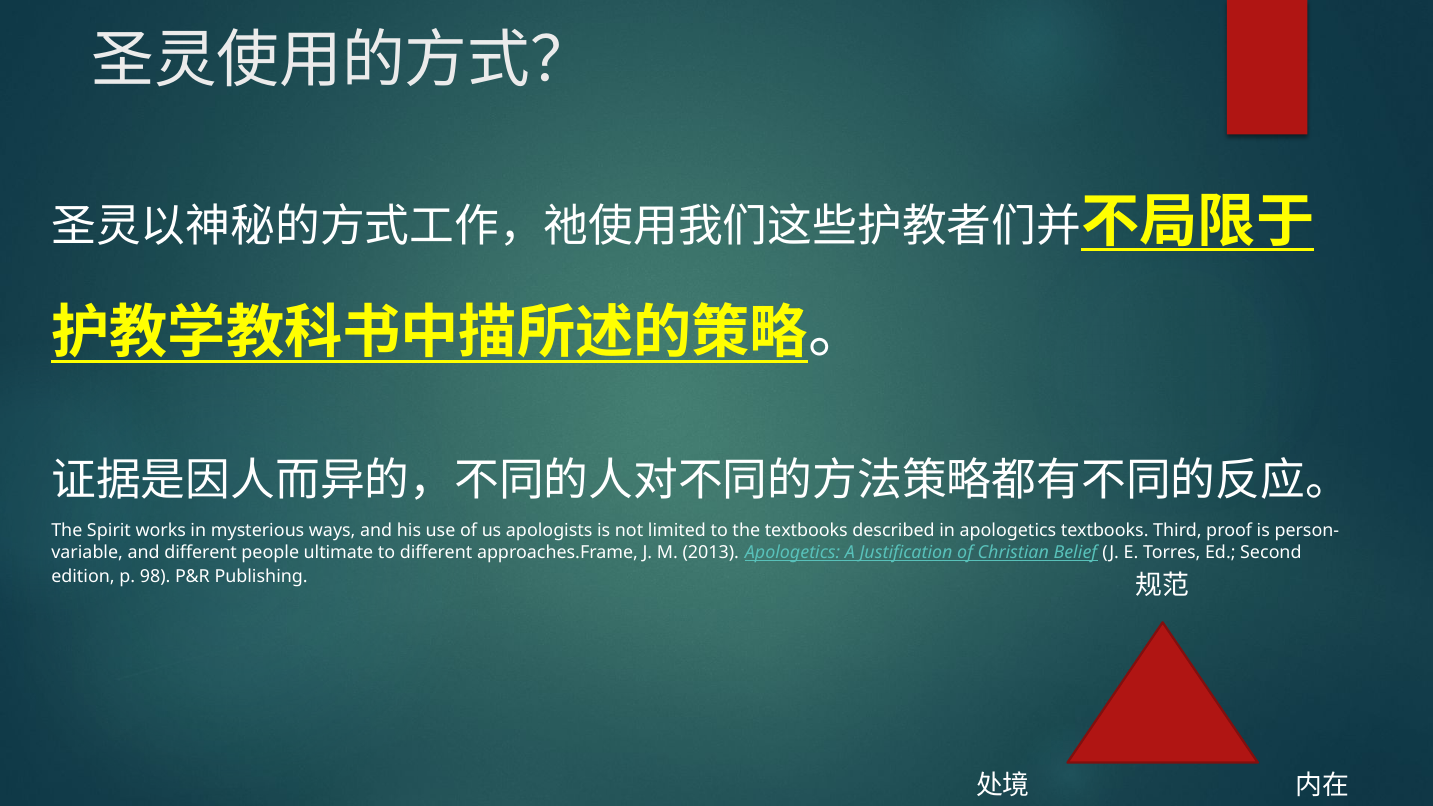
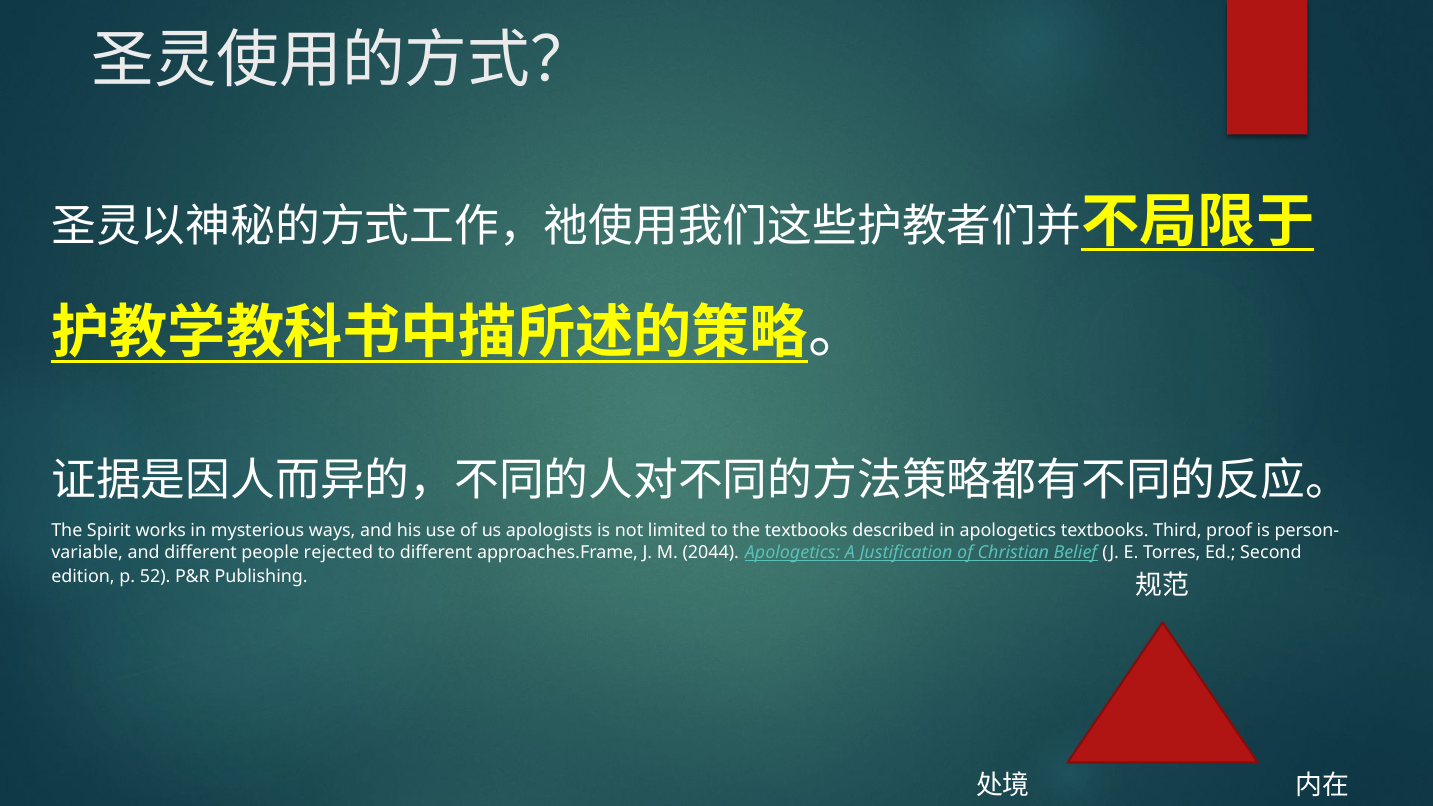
ultimate: ultimate -> rejected (338, 553)
2013: 2013 -> 2044 (711, 553)
98: 98 -> 52 (155, 577)
